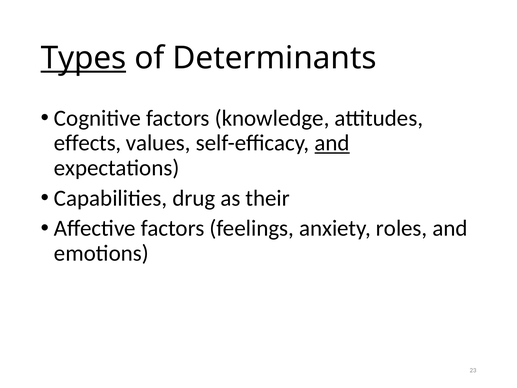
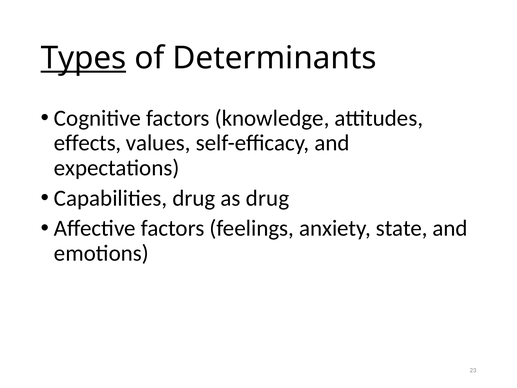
and underline: present -> none (332, 143)
as their: their -> drug (268, 198)
roles: roles -> state (402, 228)
